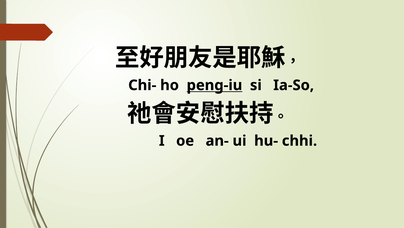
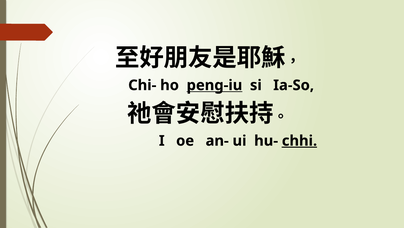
chhi underline: none -> present (299, 140)
